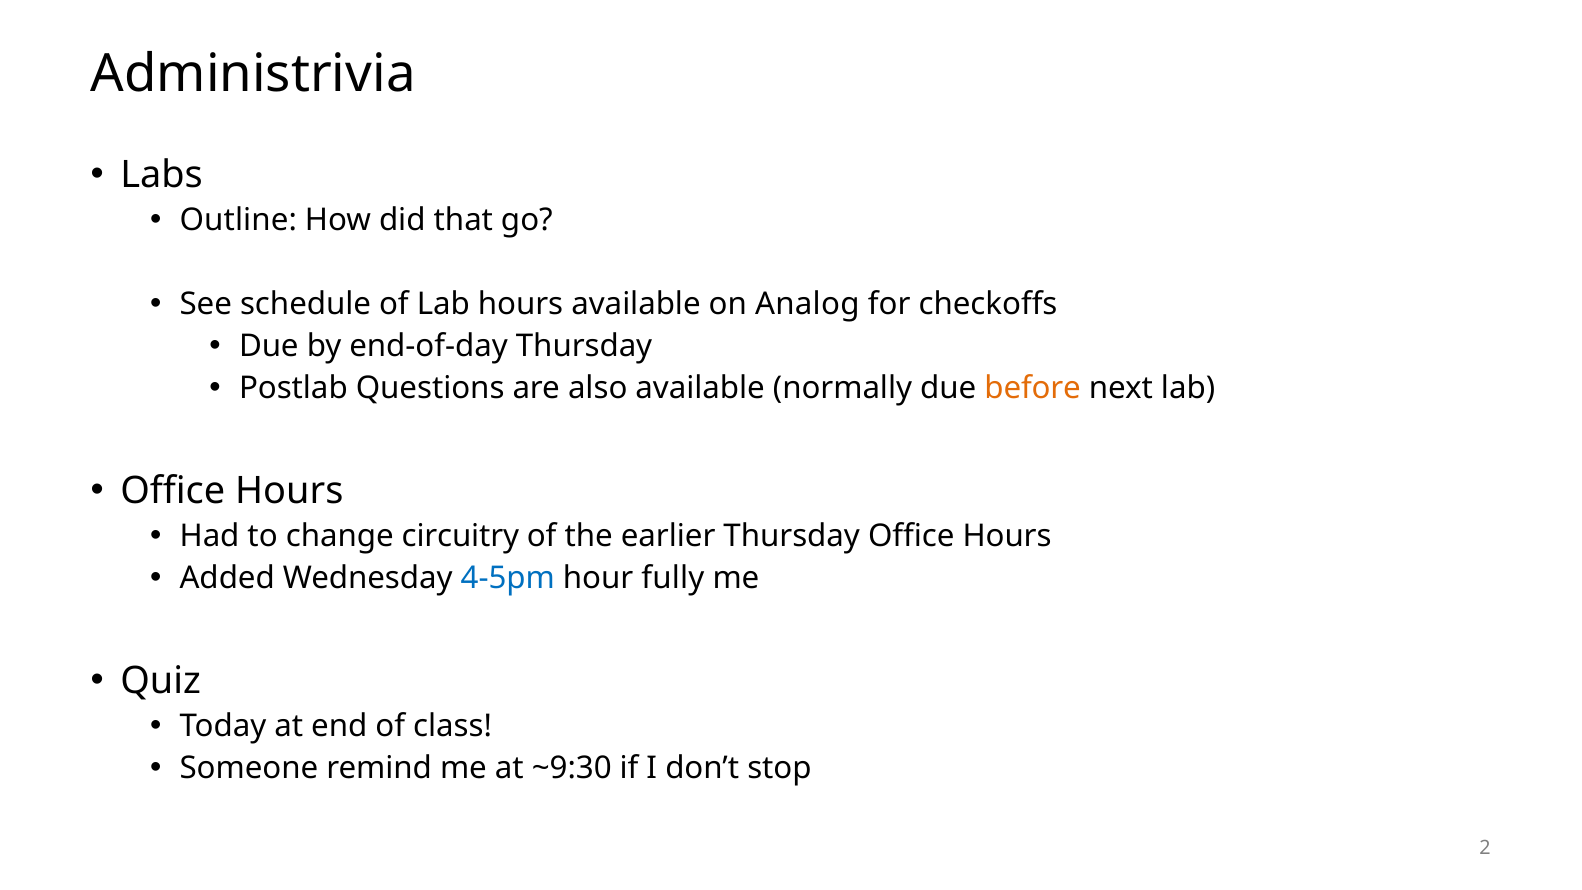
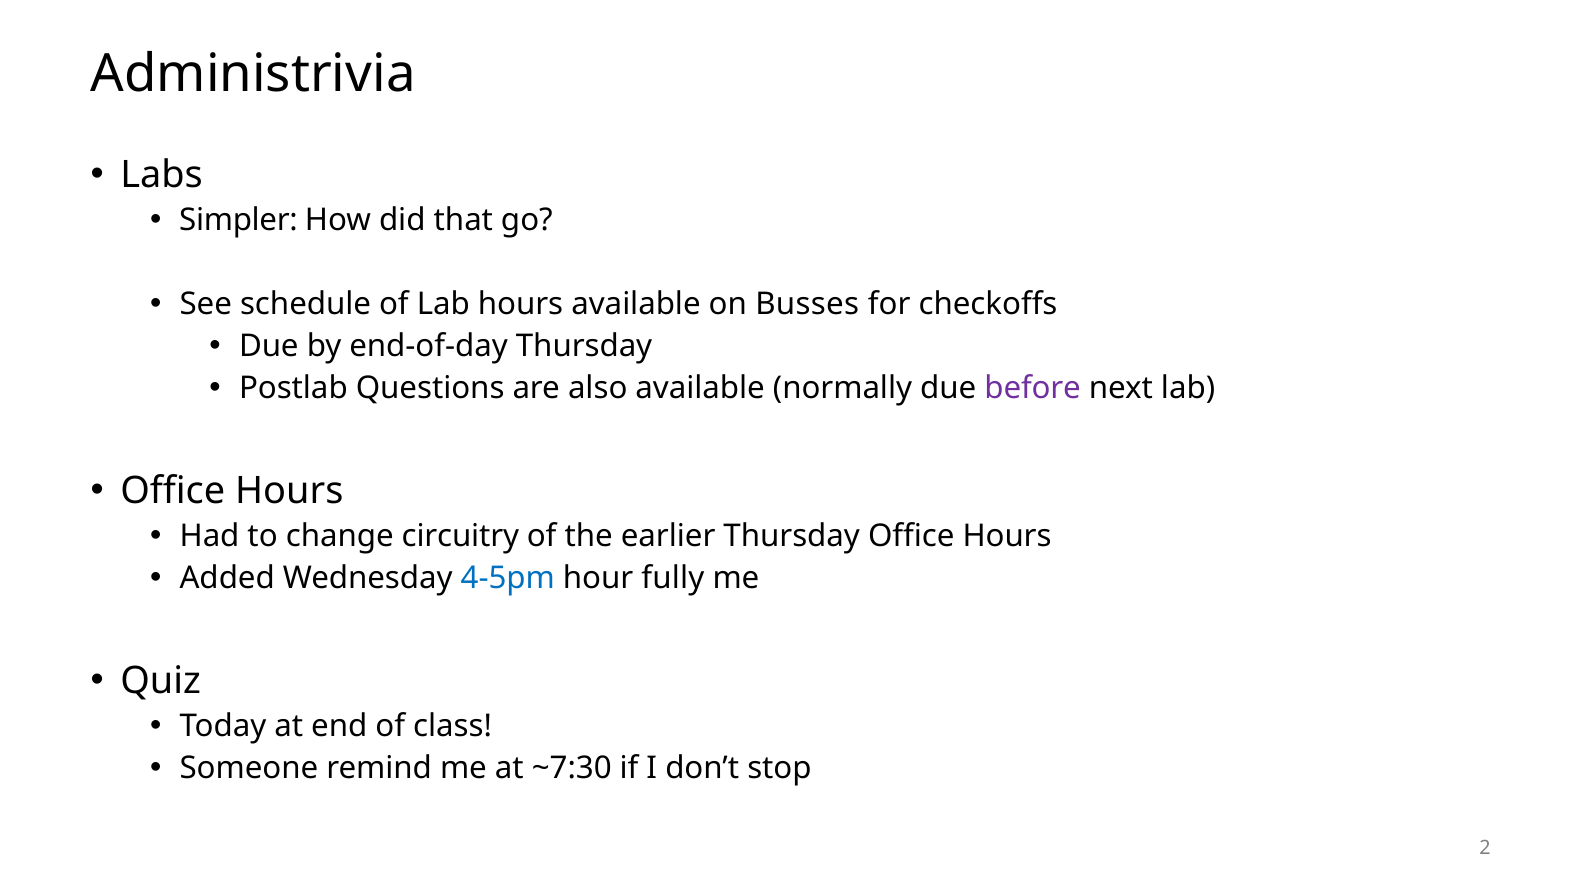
Outline: Outline -> Simpler (238, 220)
Analog: Analog -> Busses (807, 304)
before colour: orange -> purple (1033, 388)
~9:30: ~9:30 -> ~7:30 (572, 768)
